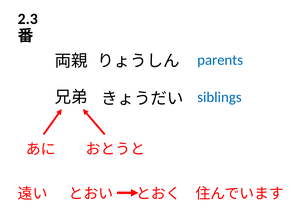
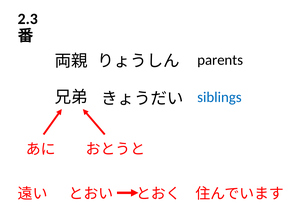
parents colour: blue -> black (220, 60)
